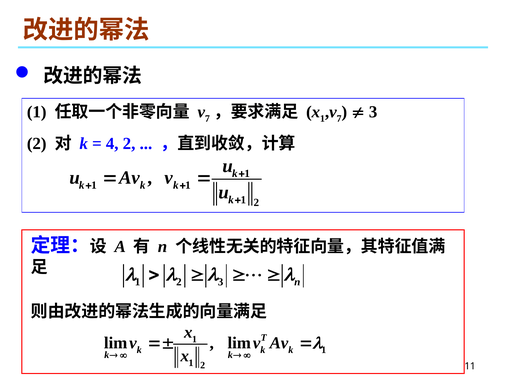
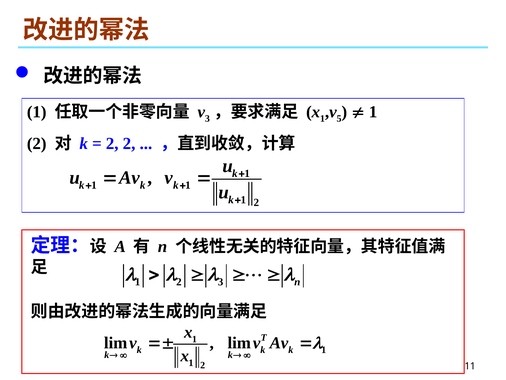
7: 7 -> 3 (207, 119)
7: 7 -> 5 (339, 119)
3: 3 -> 1 (373, 112)
4: 4 -> 2 (112, 143)
